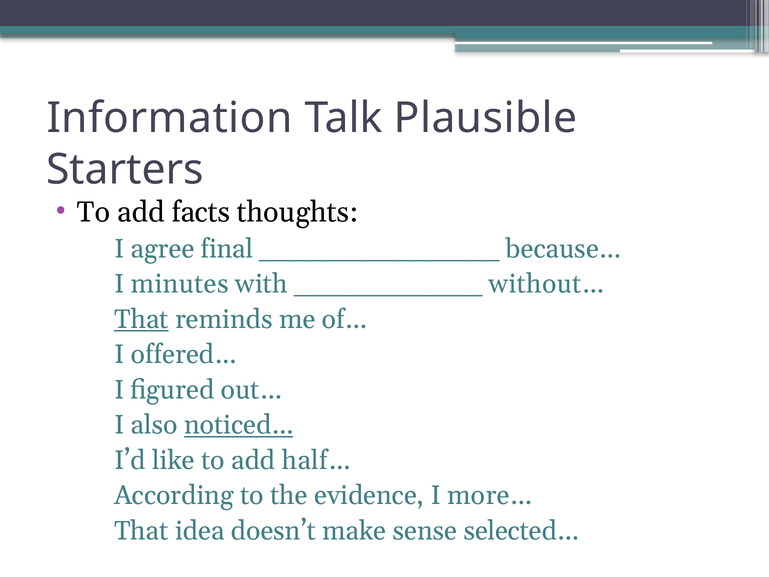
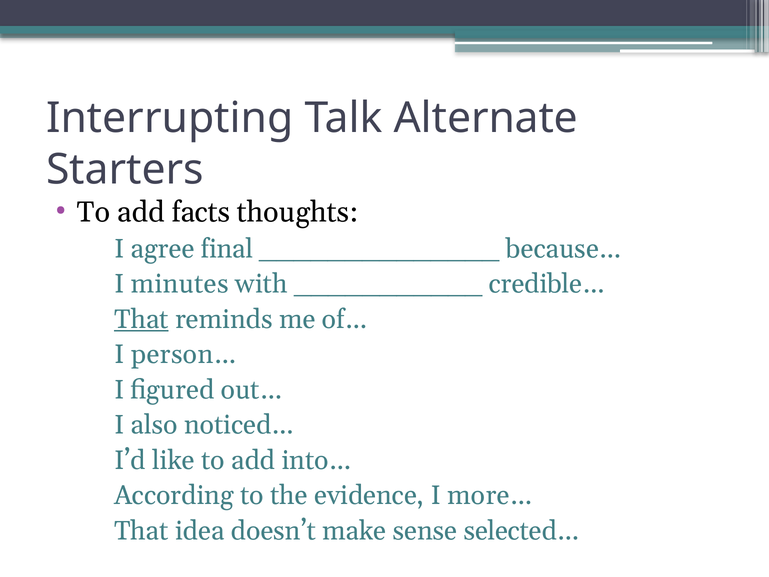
Information: Information -> Interrupting (170, 118)
Plausible: Plausible -> Alternate (486, 118)
without…: without… -> credible… (546, 284)
offered…: offered… -> person… (183, 354)
noticed… underline: present -> none (239, 425)
half…: half… -> into… (316, 460)
